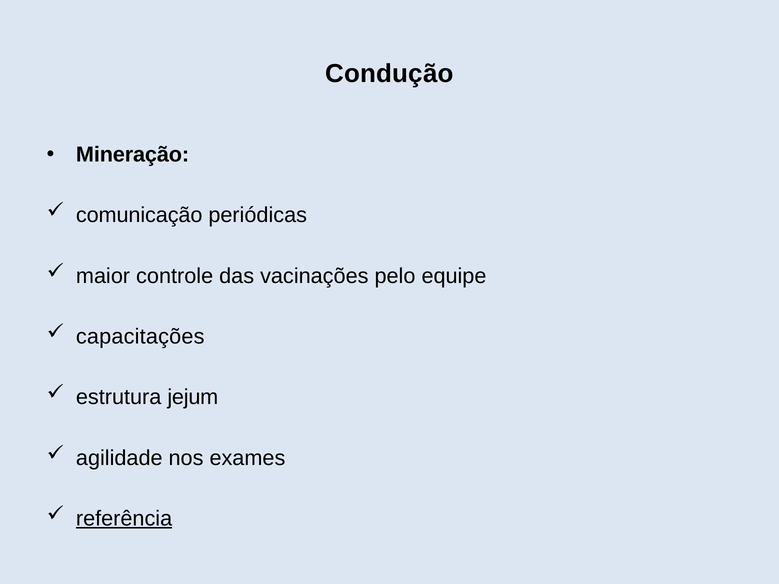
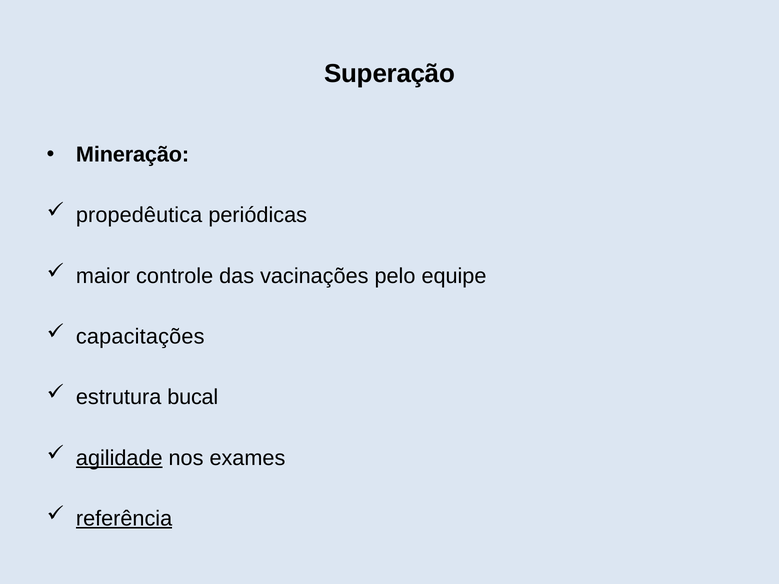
Condução: Condução -> Superação (390, 74)
comunicação: comunicação -> propedêutica (139, 215)
jejum: jejum -> bucal (193, 397)
agilidade underline: none -> present (119, 458)
